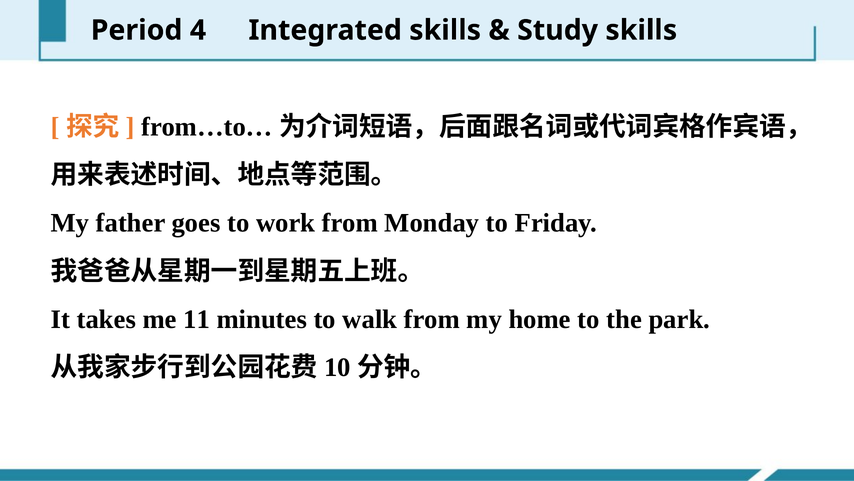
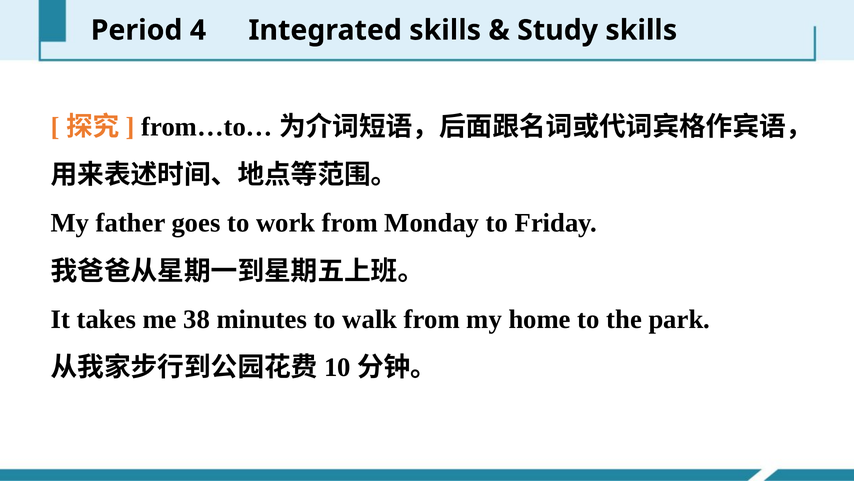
11: 11 -> 38 (197, 319)
